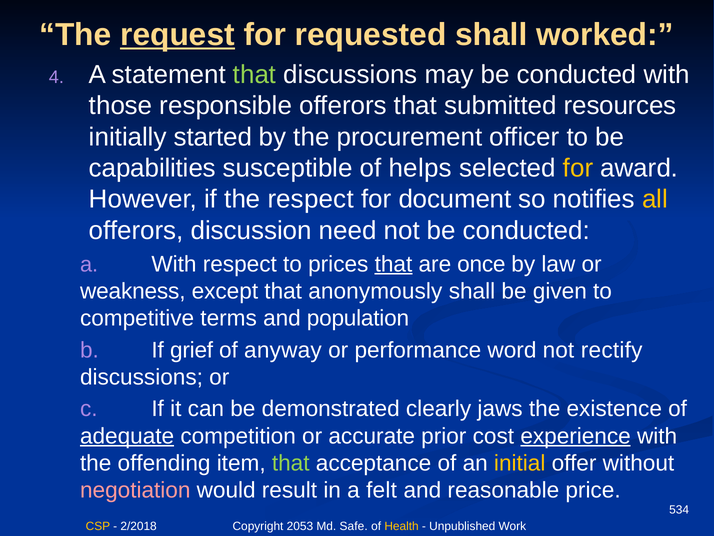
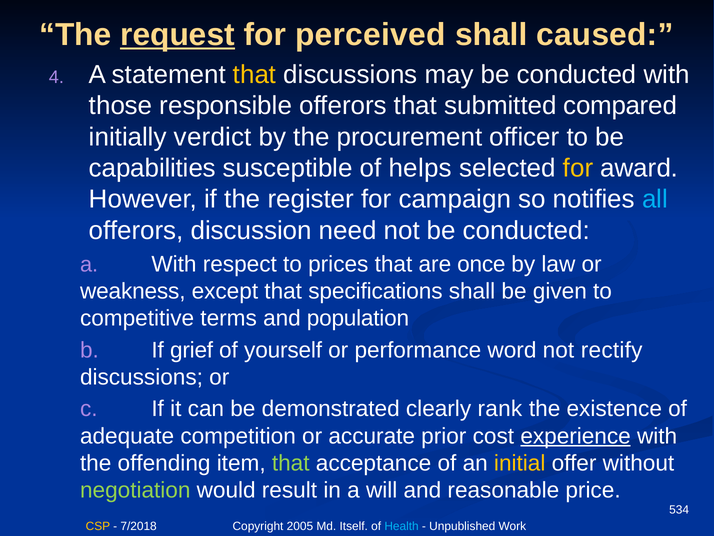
requested: requested -> perceived (370, 35)
worked: worked -> caused (605, 35)
that colour: light green -> yellow (255, 75)
resources: resources -> compared (620, 106)
started: started -> verdict (213, 137)
the respect: respect -> register (311, 199)
document: document -> campaign (455, 199)
all colour: yellow -> light blue (655, 199)
that underline: present -> none (393, 264)
anonymously: anonymously -> specifications (375, 291)
anyway: anyway -> yourself (283, 350)
jaws: jaws -> rank (500, 409)
adequate underline: present -> none (127, 436)
negotiation colour: pink -> light green (135, 490)
felt: felt -> will (382, 490)
2/2018: 2/2018 -> 7/2018 (139, 526)
2053: 2053 -> 2005 (300, 526)
Safe: Safe -> Itself (354, 526)
Health colour: yellow -> light blue (402, 526)
